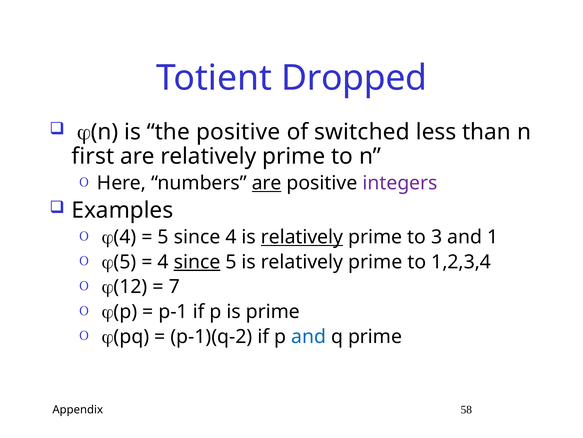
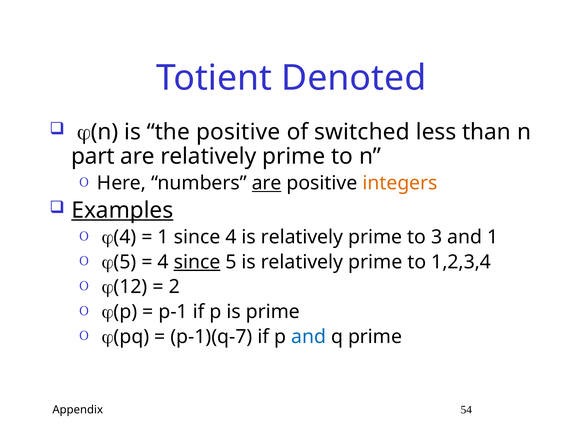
Dropped: Dropped -> Denoted (354, 78)
first: first -> part (93, 156)
integers colour: purple -> orange (400, 183)
Examples underline: none -> present (122, 210)
5: 5 -> 1 (163, 237)
relatively underline: present -> none (302, 237)
7: 7 -> 2 (174, 286)
p-1)(q-2: p-1)(q-2 -> p-1)(q-7 (211, 336)
58: 58 -> 54 (466, 409)
